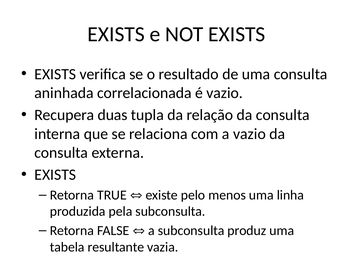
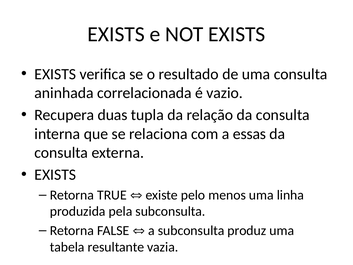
a vazio: vazio -> essas (250, 134)
